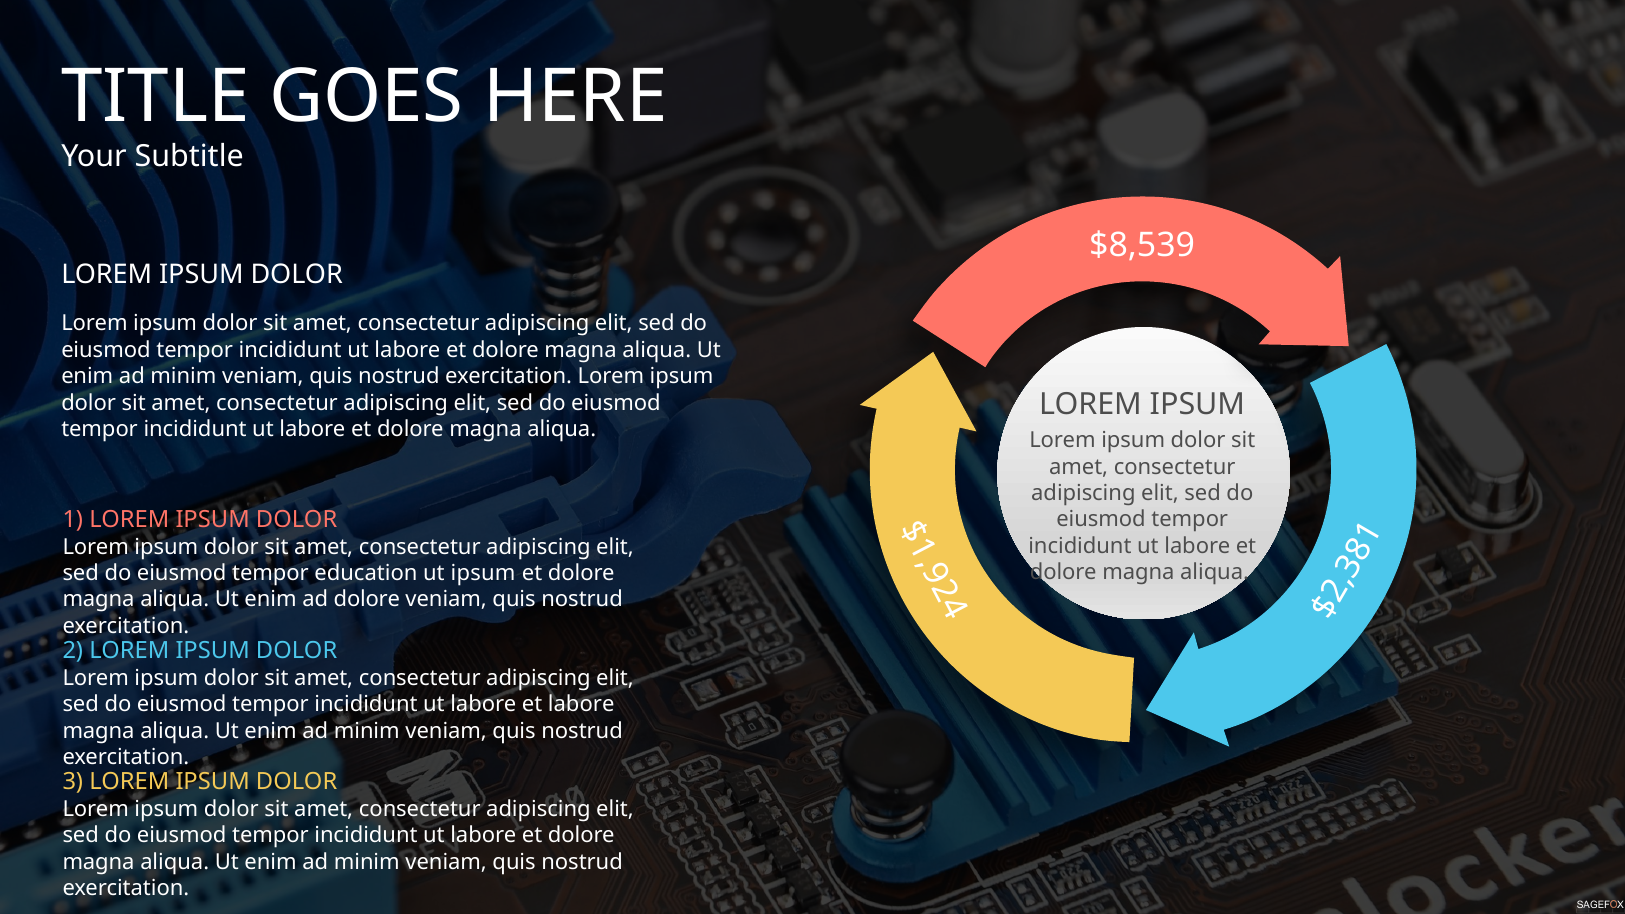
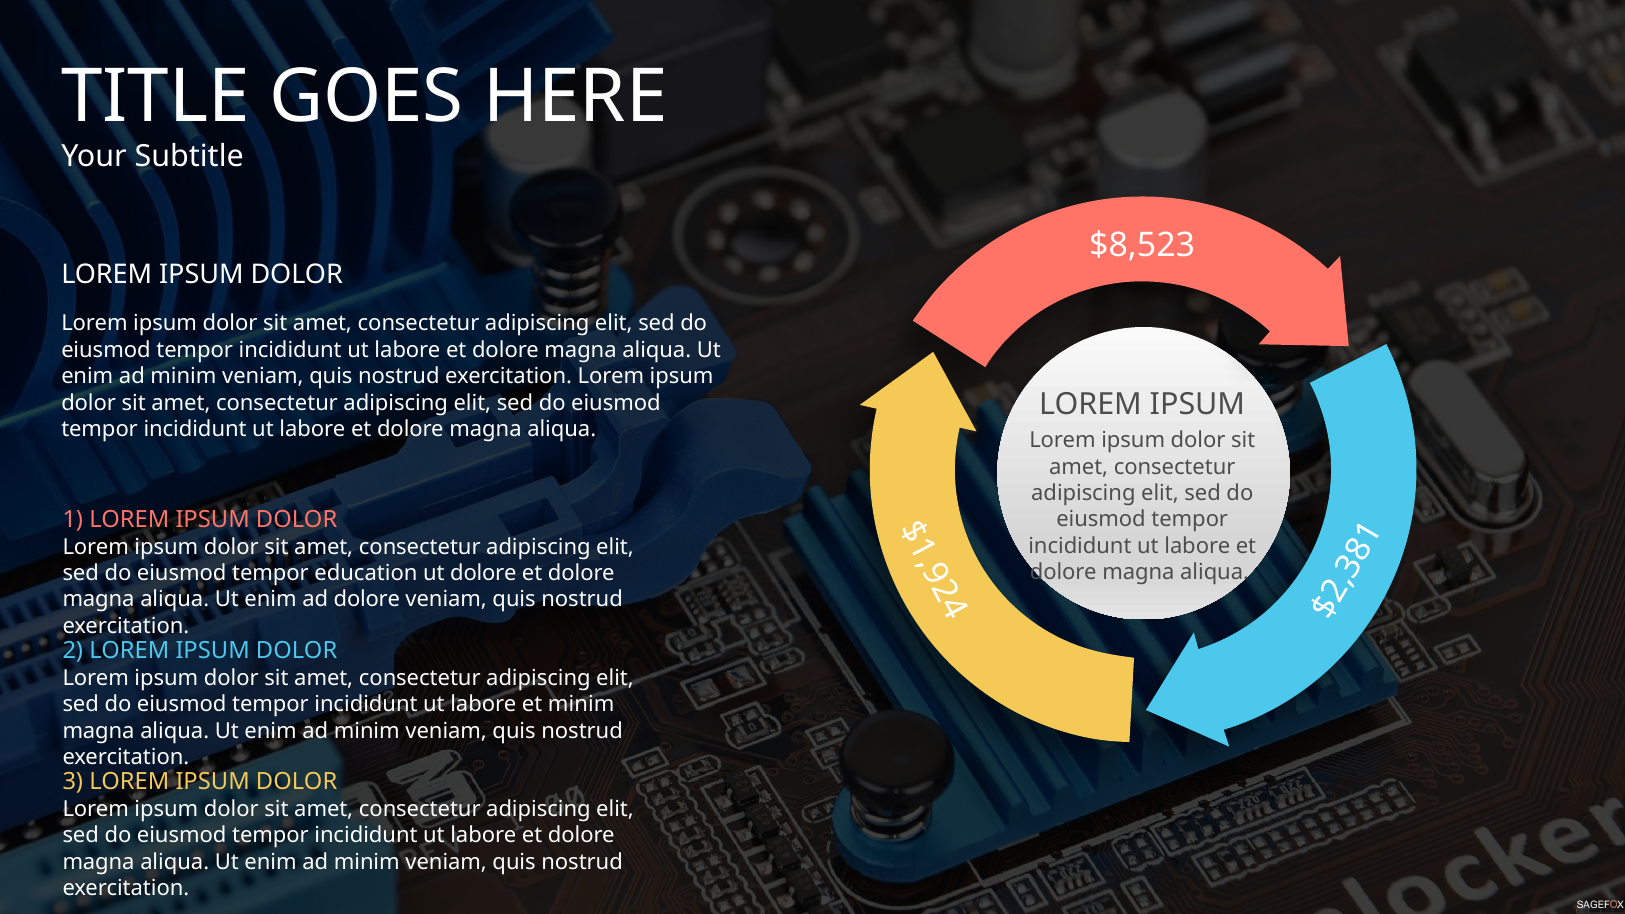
$8,539: $8,539 -> $8,523 (1142, 246)
ut ipsum: ipsum -> dolore (483, 573)
et labore: labore -> minim (581, 705)
